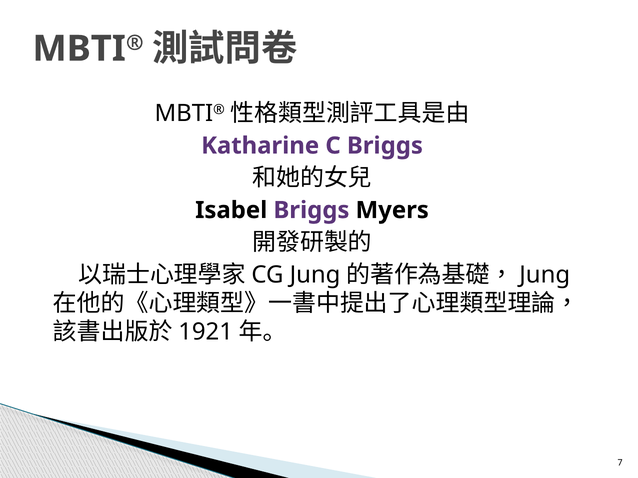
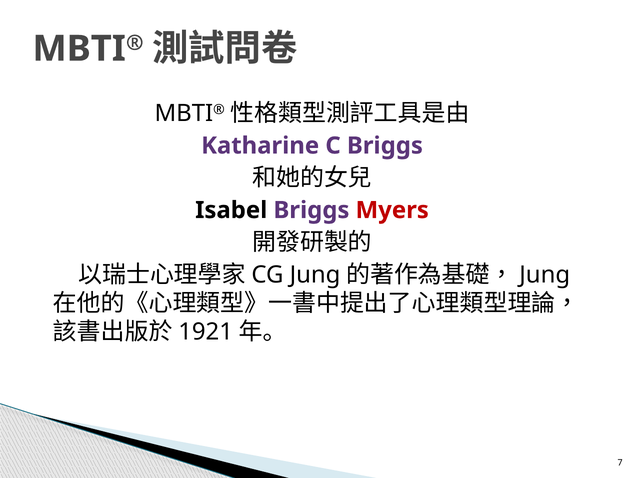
Myers colour: black -> red (392, 210)
